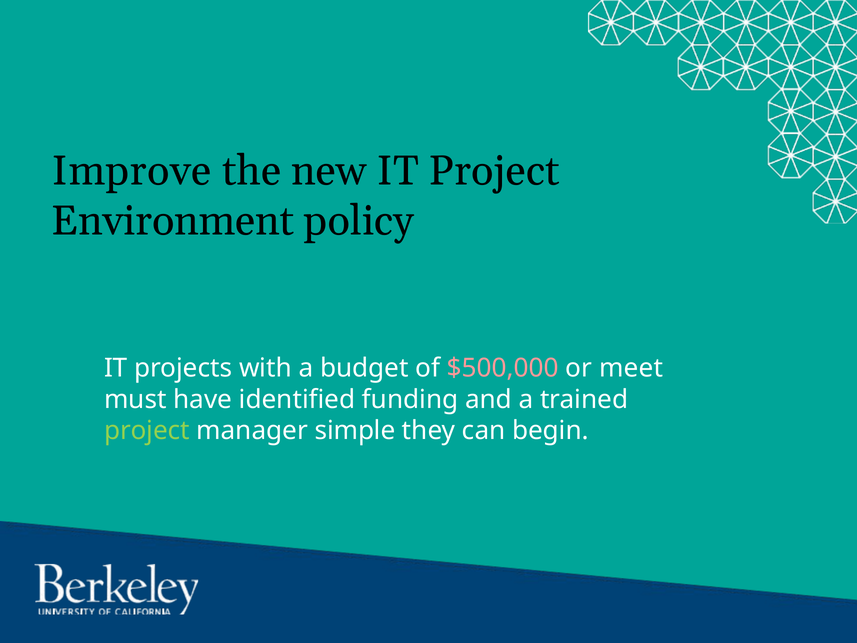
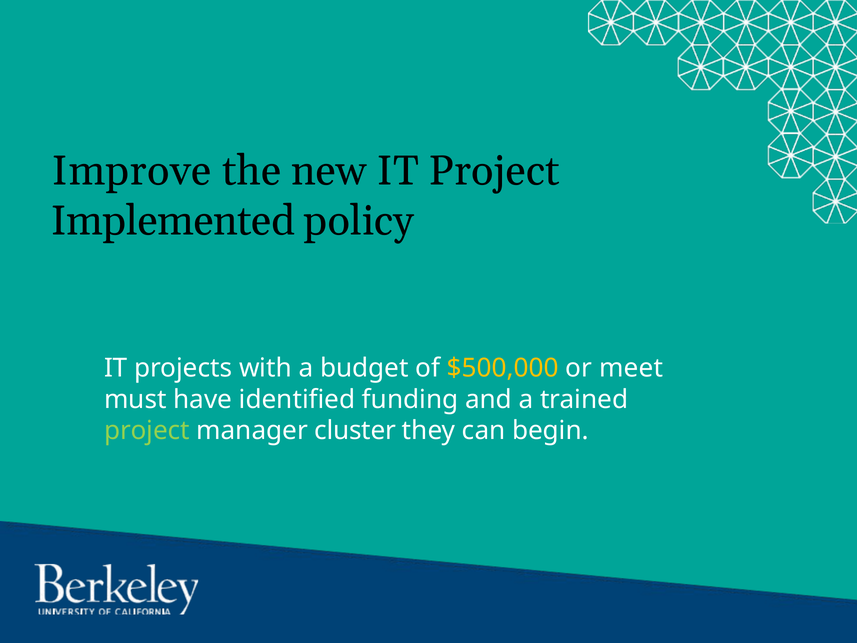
Environment: Environment -> Implemented (173, 221)
$500,000 colour: pink -> yellow (503, 368)
simple: simple -> cluster (355, 431)
